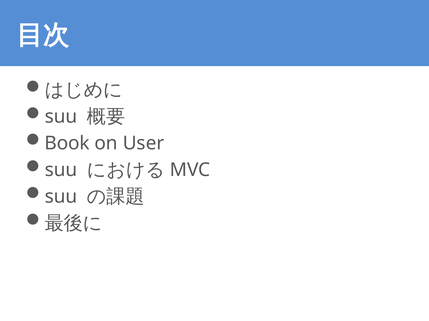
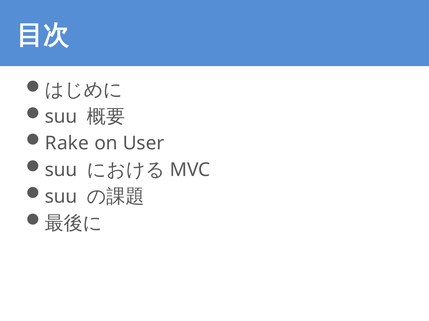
Book: Book -> Rake (67, 143)
